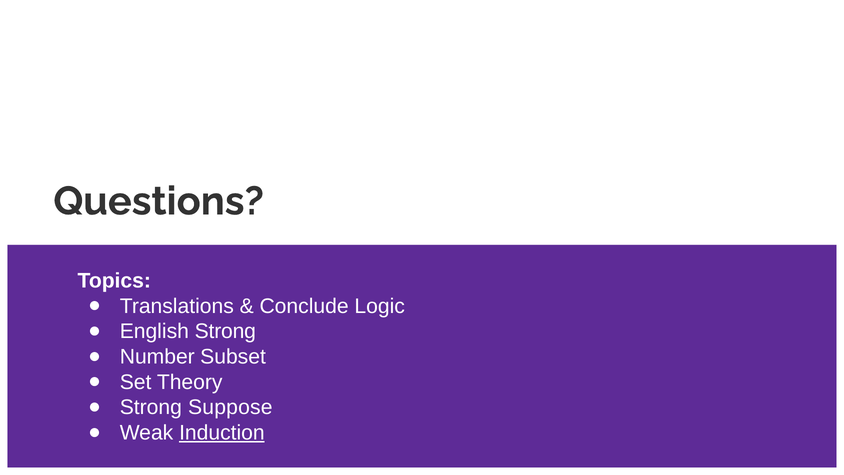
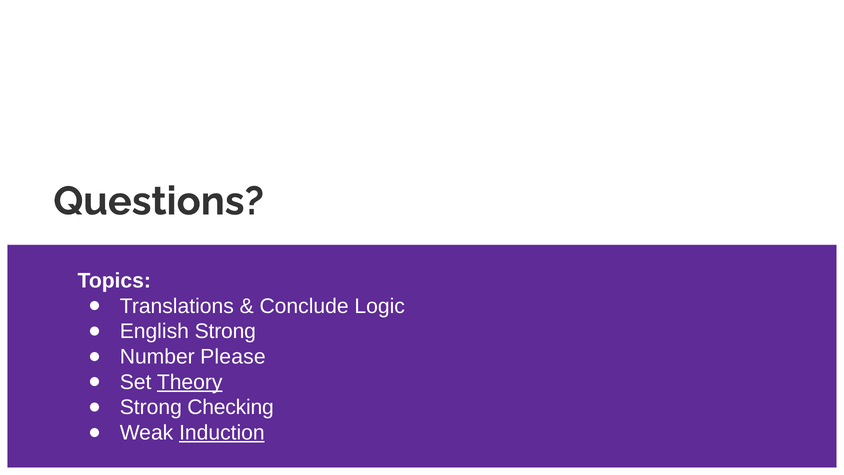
Subset: Subset -> Please (233, 357)
Theory underline: none -> present (190, 382)
Suppose: Suppose -> Checking (231, 407)
